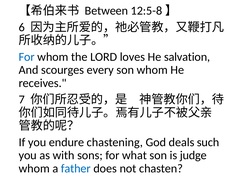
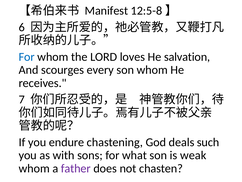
Between: Between -> Manifest (106, 11)
judge: judge -> weak (193, 155)
father colour: blue -> purple (76, 168)
